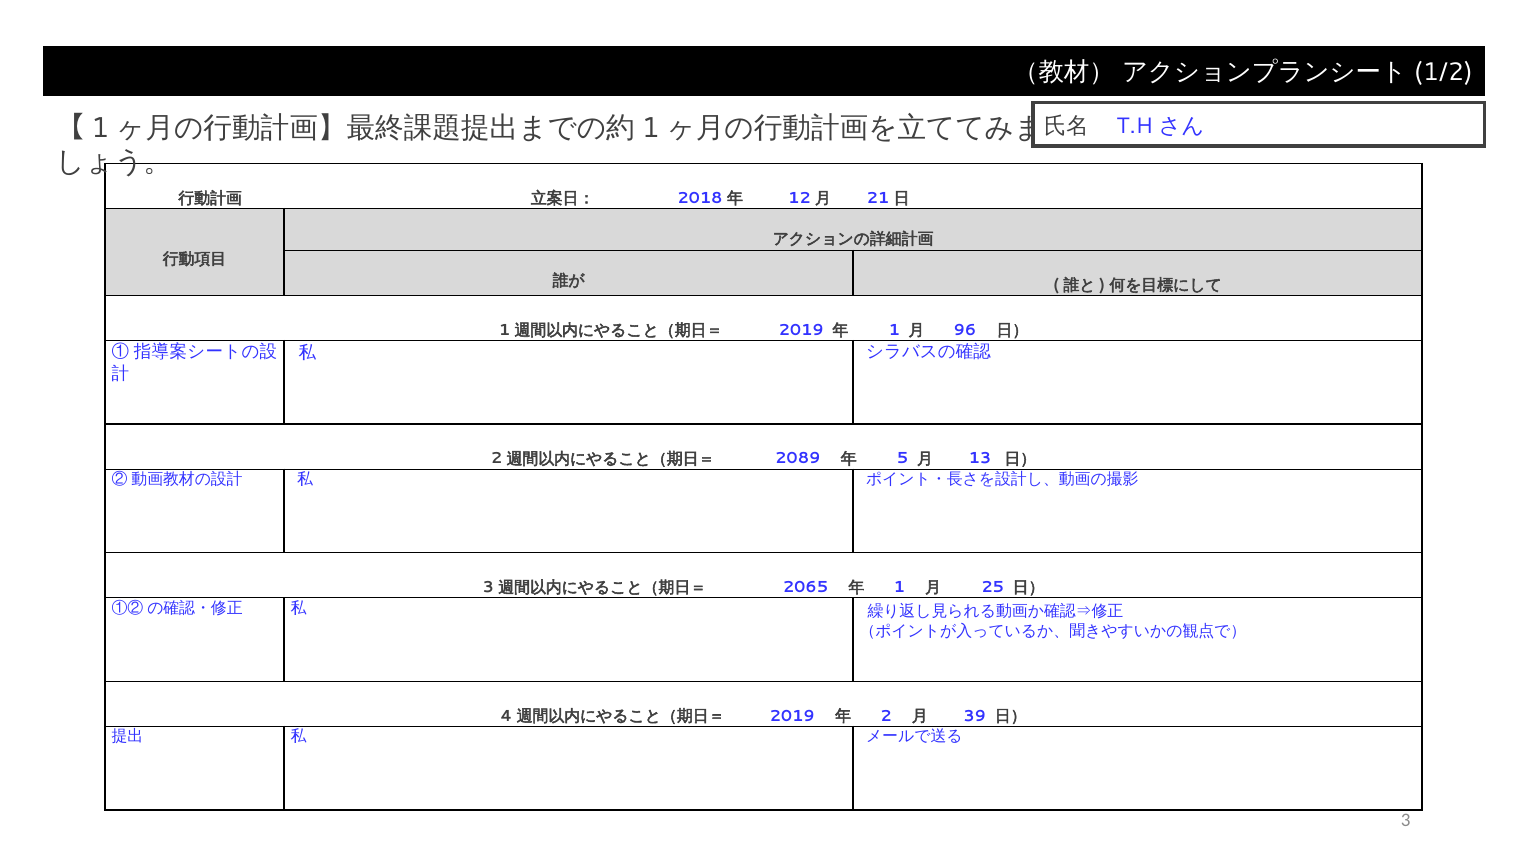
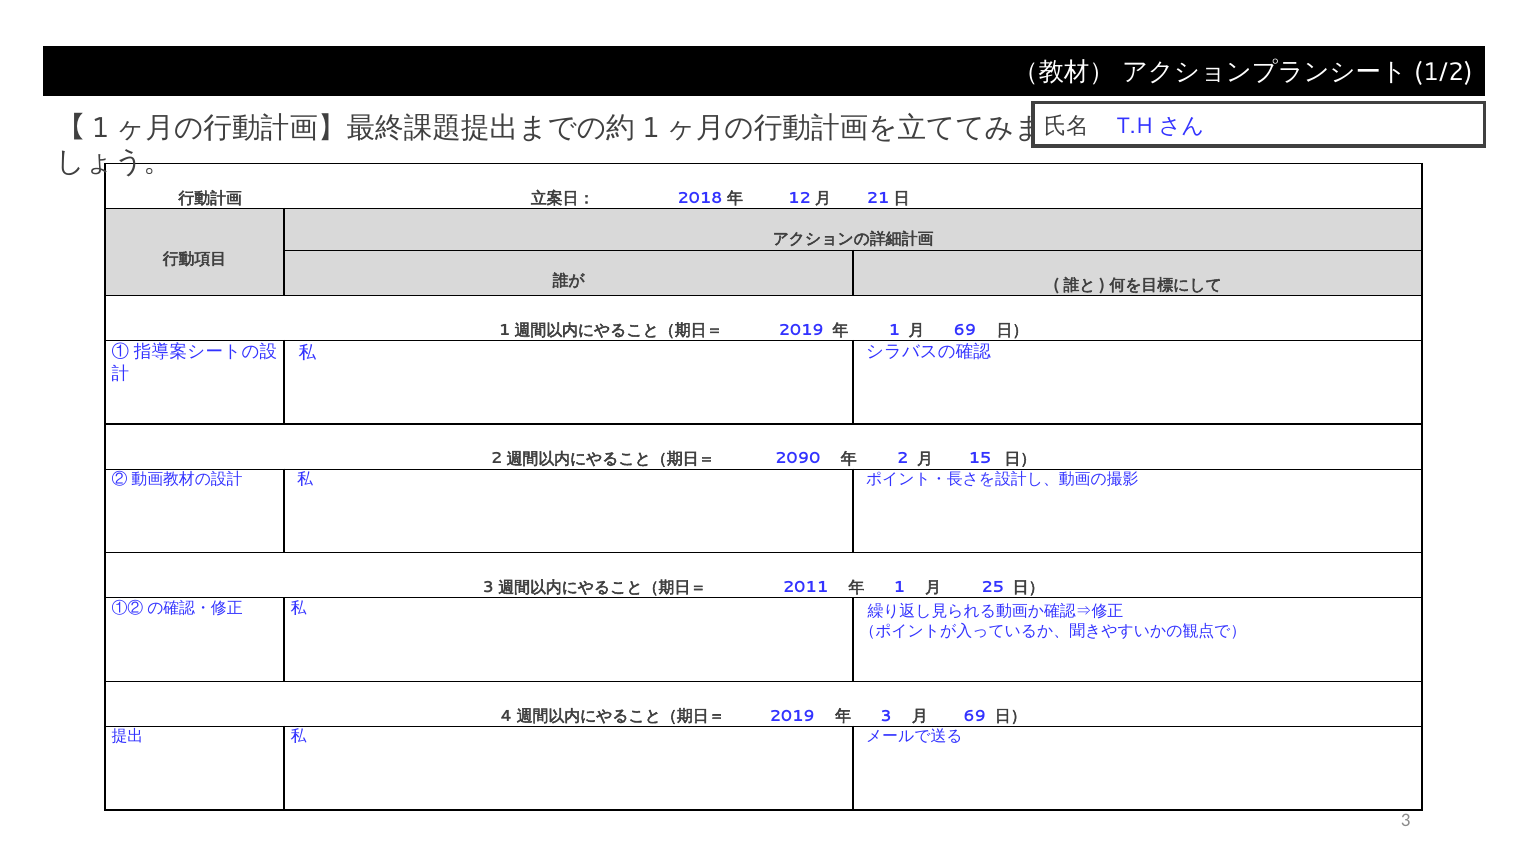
96: 96 -> 69 (965, 330)
2089: 2089 -> 2090 (798, 459)
5: 5 -> 2 (903, 459)
13: 13 -> 15 (980, 459)
2065: 2065 -> 2011 (806, 587)
2: 2 -> 3 (886, 716)
39: 39 -> 69 (975, 716)
